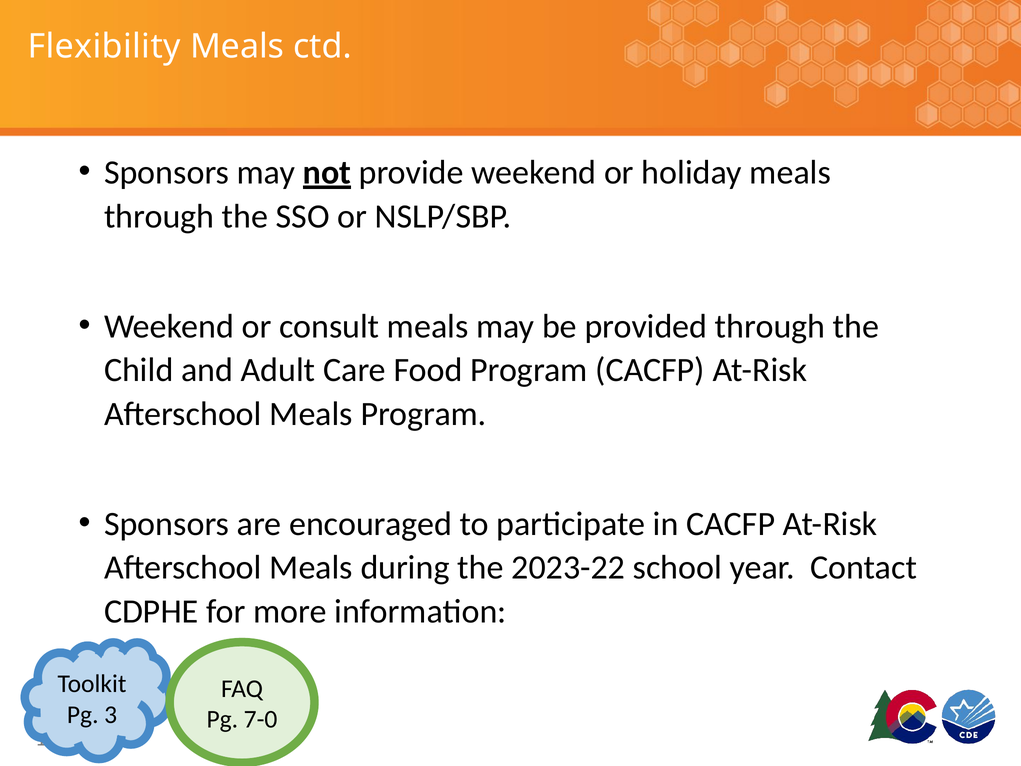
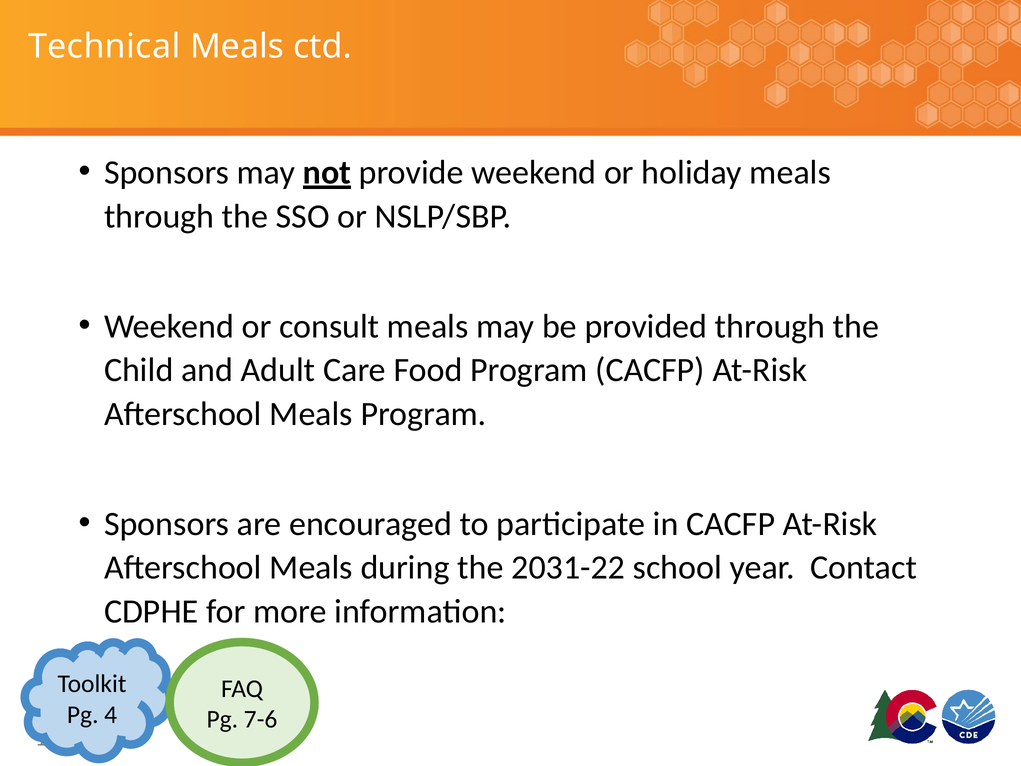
Flexibility: Flexibility -> Technical (104, 47)
2023-22: 2023-22 -> 2031-22 (568, 567)
3: 3 -> 4 (111, 714)
7-0: 7-0 -> 7-6 (261, 719)
